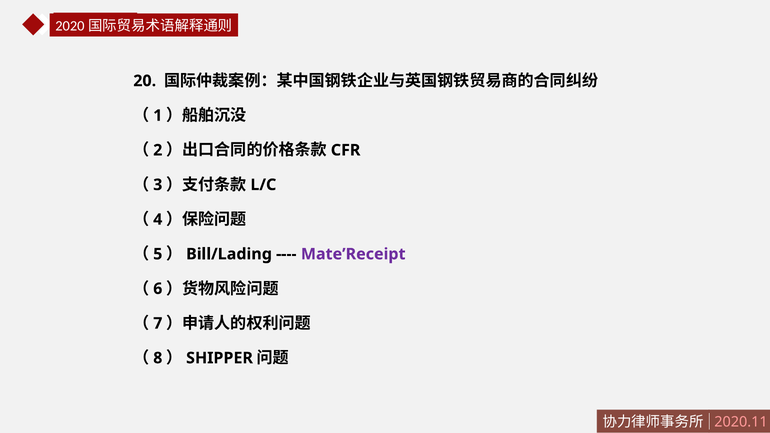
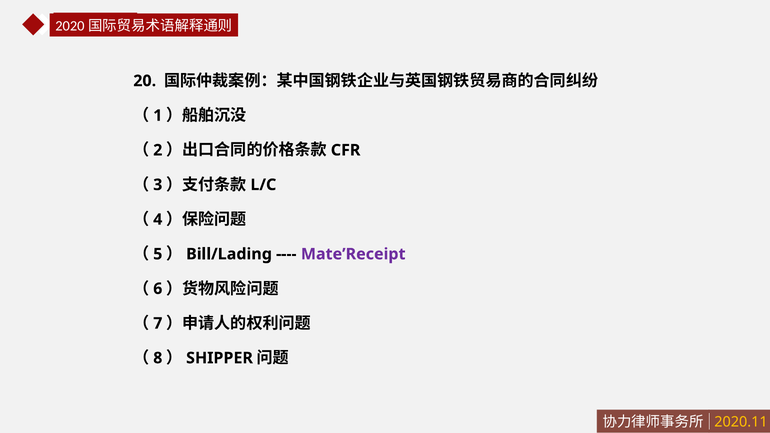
2020.11 colour: pink -> yellow (741, 422)
